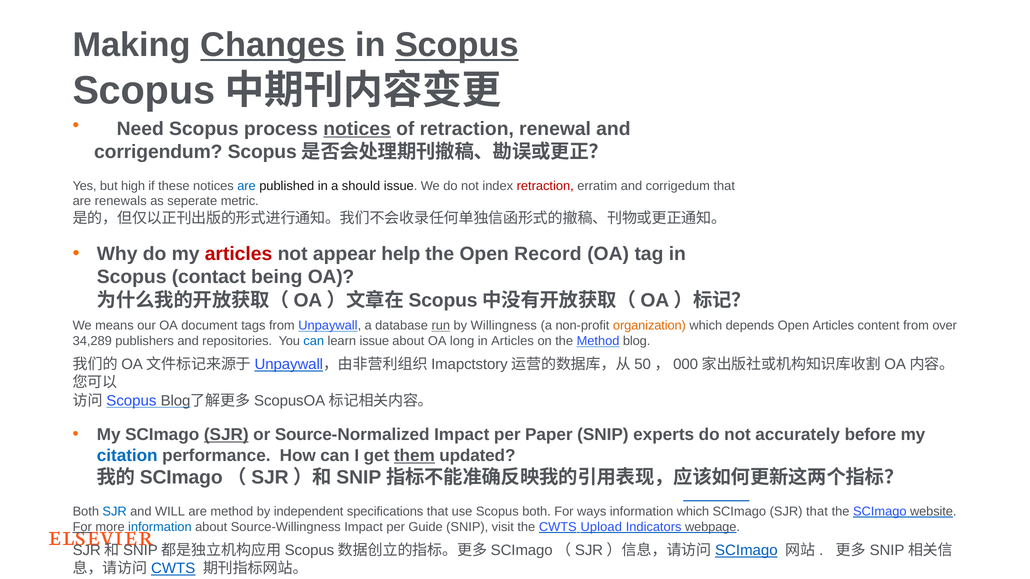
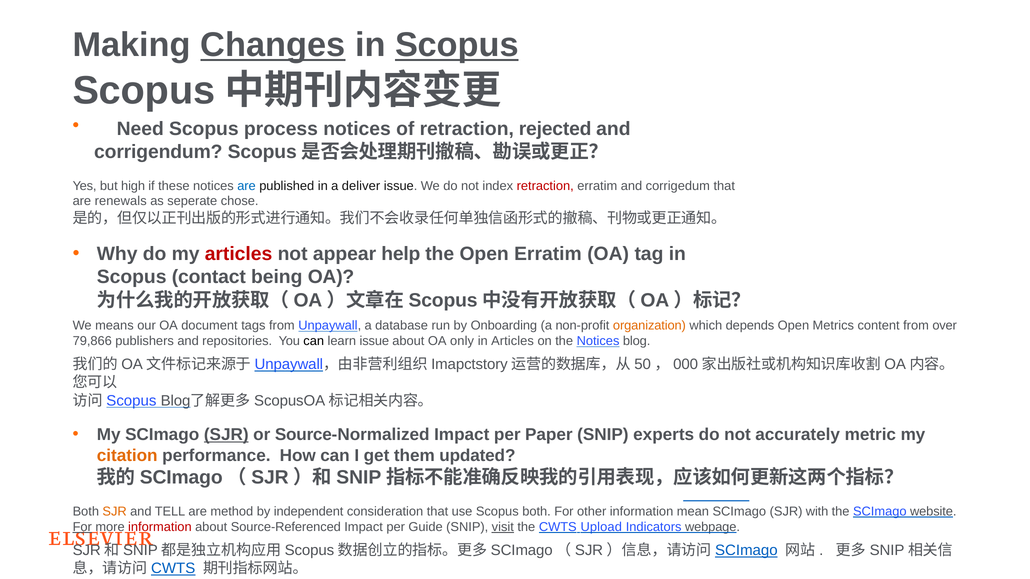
notices underline: present -> none (357, 129)
renewal: renewal -> rejected (555, 129)
should: should -> deliver (361, 186)
metric: metric -> chose (240, 201)
Open Record: Record -> Erratim (548, 254)
run underline: present -> none (441, 326)
Willingness: Willingness -> Onboarding (504, 326)
Open Articles: Articles -> Metrics (833, 326)
34,289: 34,289 -> 79,866 (92, 341)
can colour: blue -> black (314, 341)
long: long -> only (462, 341)
the Method: Method -> Notices (598, 341)
before: before -> metric (870, 435)
citation colour: blue -> orange (127, 456)
them underline: present -> none (414, 456)
SJR colour: blue -> orange (115, 512)
WILL: WILL -> TELL (170, 512)
specifications: specifications -> consideration (385, 512)
ways: ways -> other (592, 512)
information which: which -> mean (693, 512)
SJR that: that -> with (817, 512)
information colour: blue -> red (160, 527)
Source-Willingness: Source-Willingness -> Source-Referenced (286, 527)
visit underline: none -> present (503, 527)
